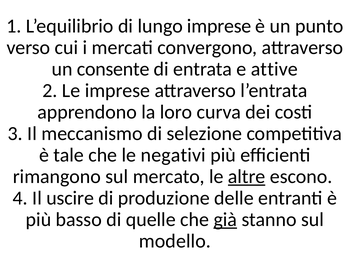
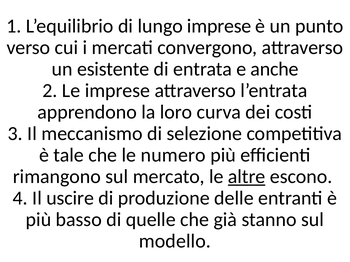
consente: consente -> esistente (113, 69)
attive: attive -> anche (274, 69)
negativi: negativi -> numero (173, 155)
già underline: present -> none (225, 220)
